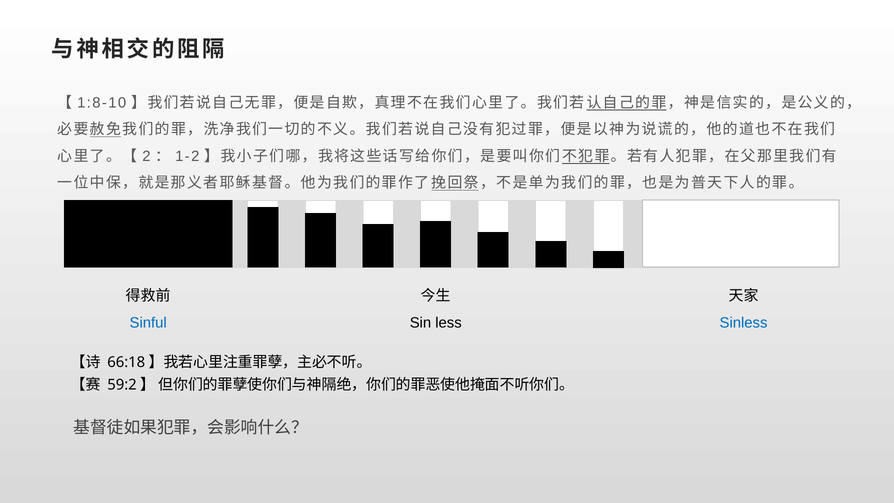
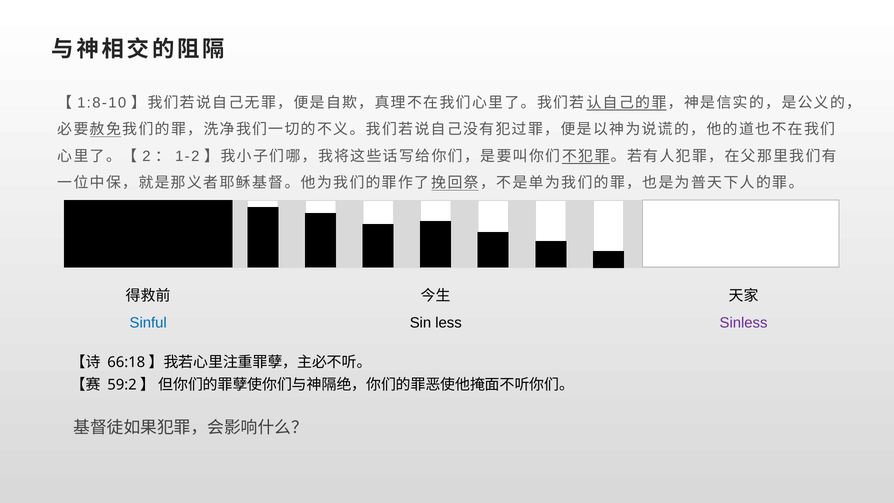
Sinless colour: blue -> purple (744, 323)
